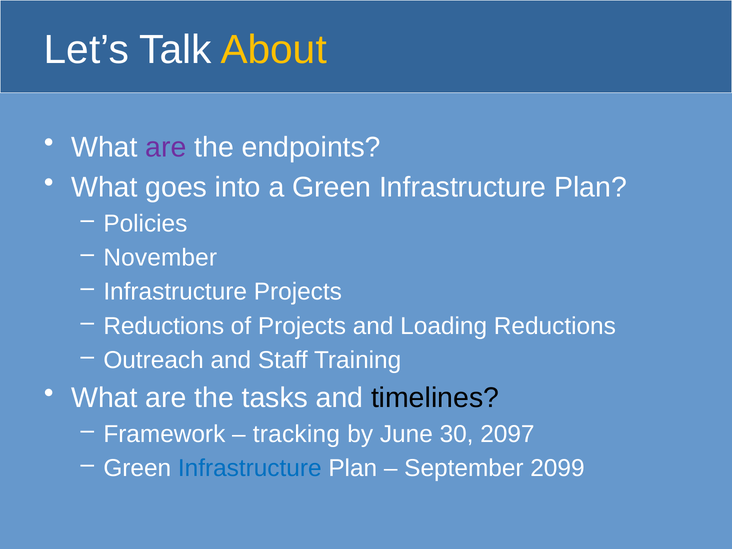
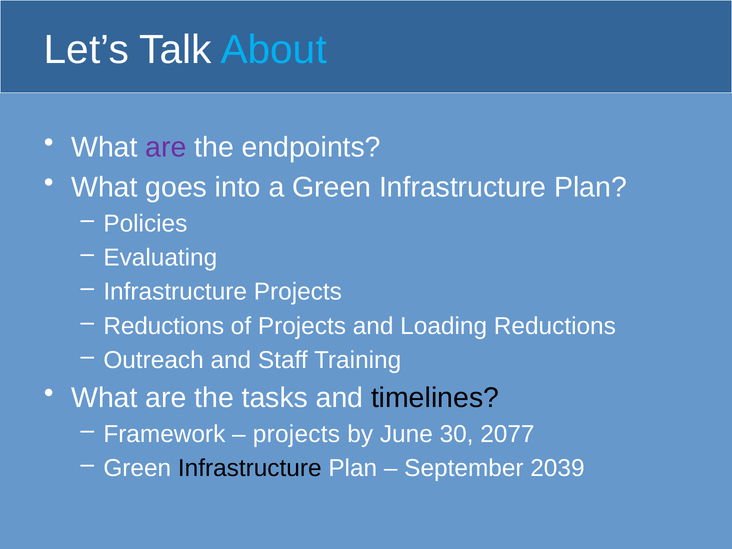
About colour: yellow -> light blue (274, 50)
November: November -> Evaluating (160, 258)
tracking: tracking -> projects (296, 434)
2097: 2097 -> 2077 (507, 434)
Infrastructure colour: blue -> black (250, 468)
2099: 2099 -> 2039 (557, 468)
